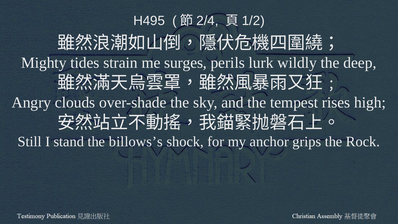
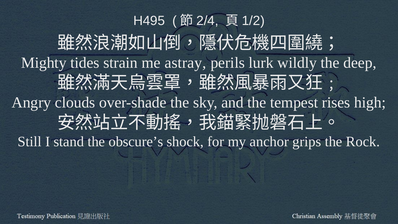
surges: surges -> astray (185, 63)
billows’s: billows’s -> obscure’s (136, 142)
